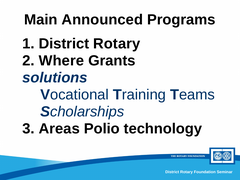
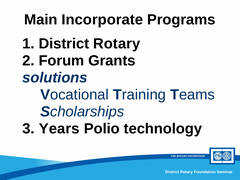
Announced: Announced -> Incorporate (102, 20)
Where: Where -> Forum (61, 61)
Areas: Areas -> Years (59, 129)
